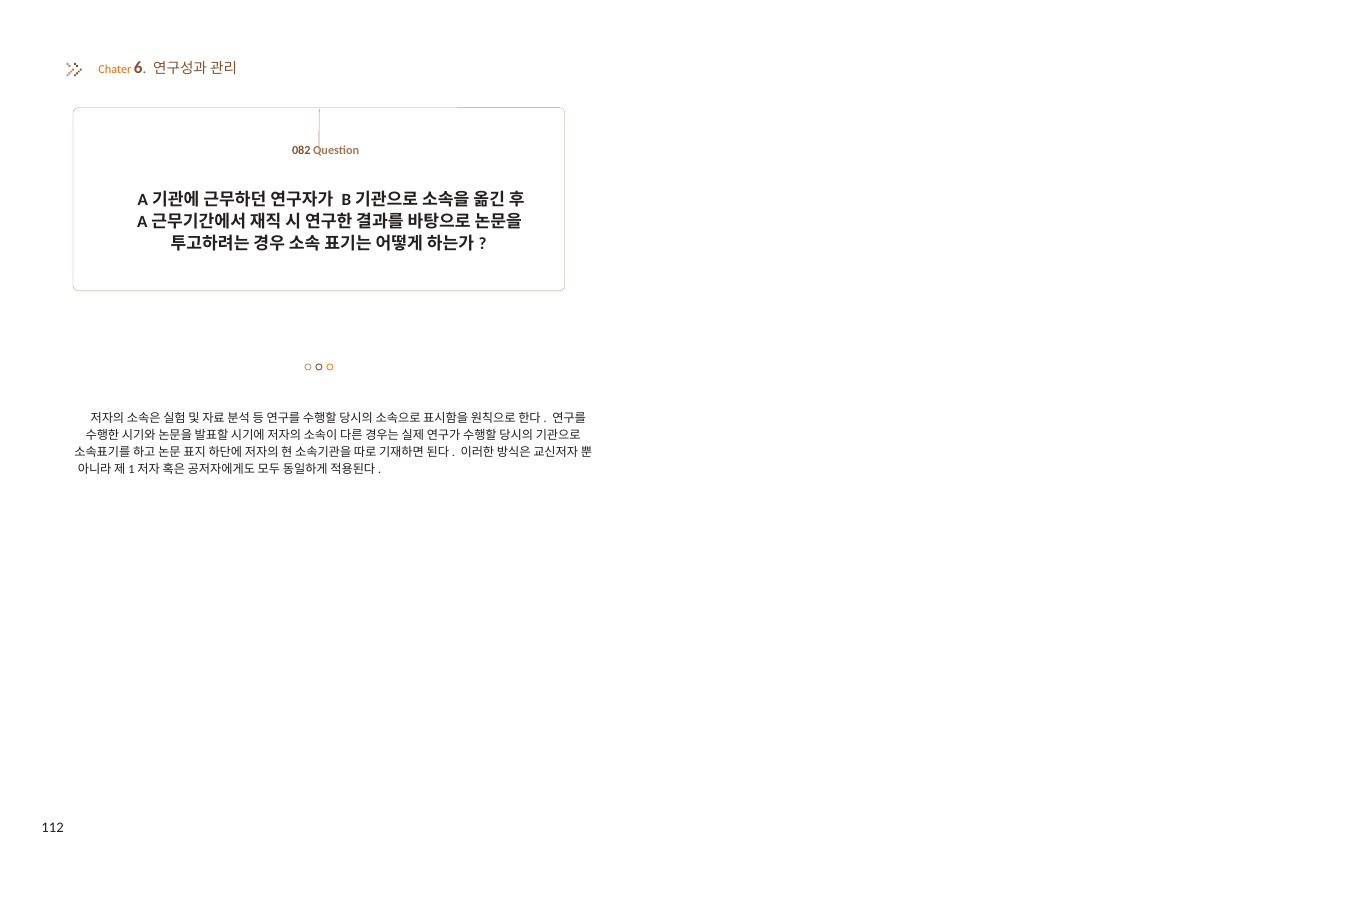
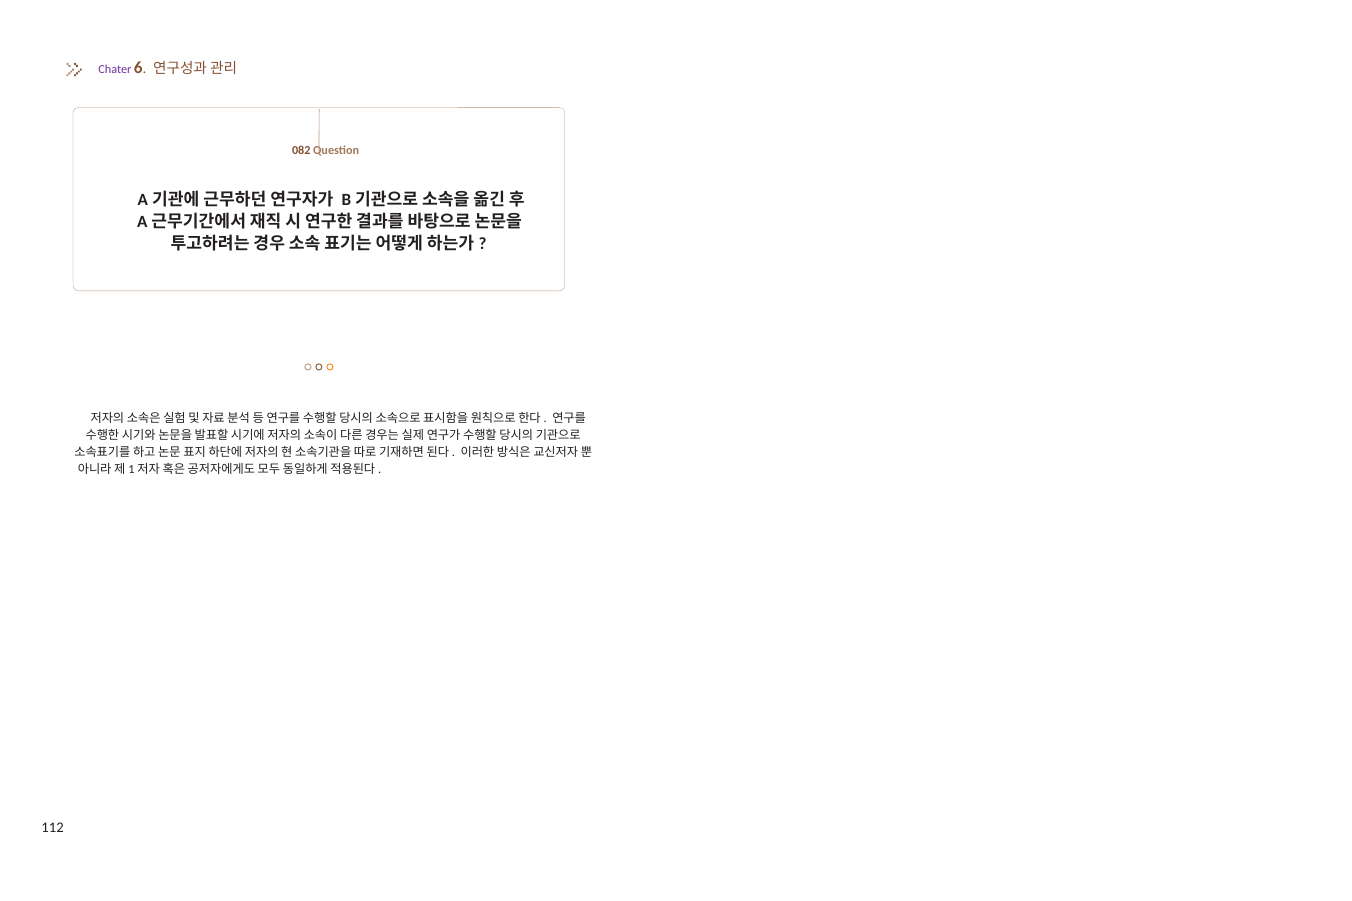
Chater colour: orange -> purple (115, 69)
